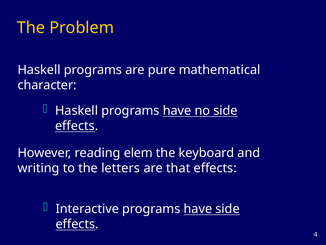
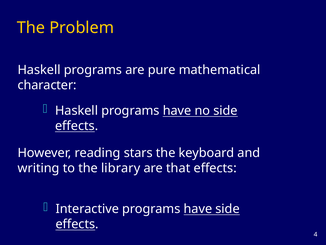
elem: elem -> stars (138, 153)
letters: letters -> library (121, 168)
